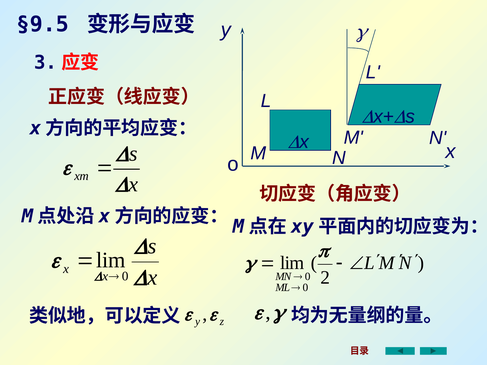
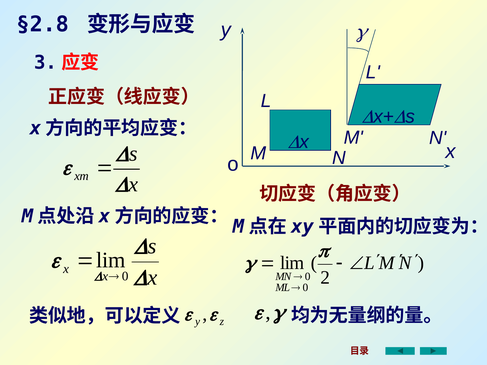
§9.5: §9.5 -> §2.8 (43, 24)
